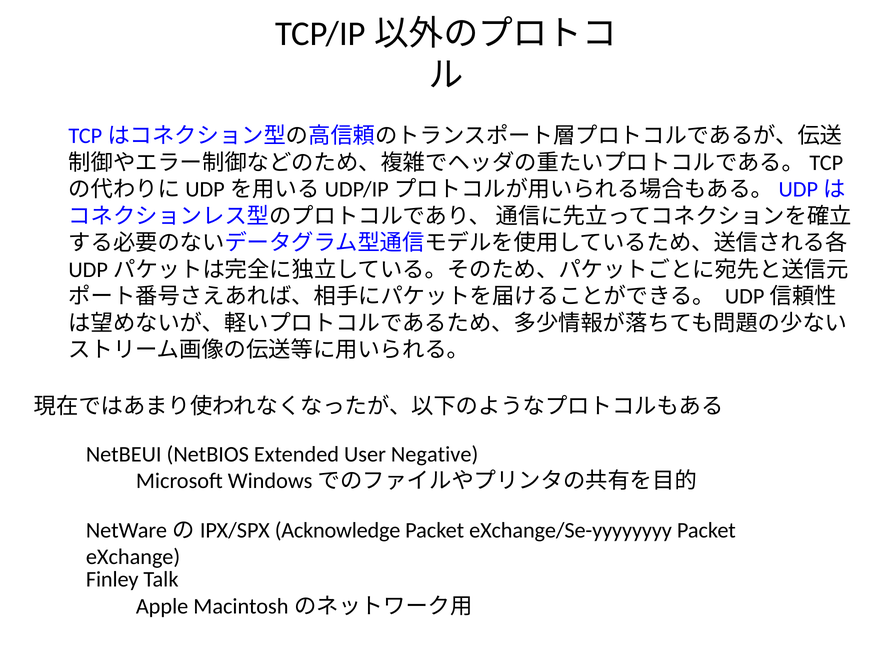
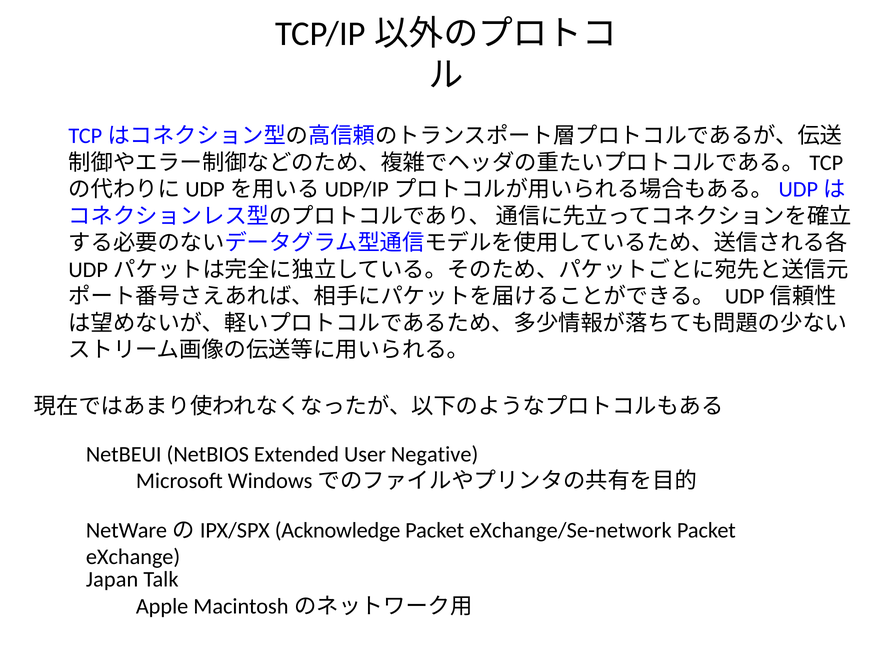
eXchange/Se-yyyyyyyy: eXchange/Se-yyyyyyyy -> eXchange/Se-network (570, 530)
Finley: Finley -> Japan (112, 580)
